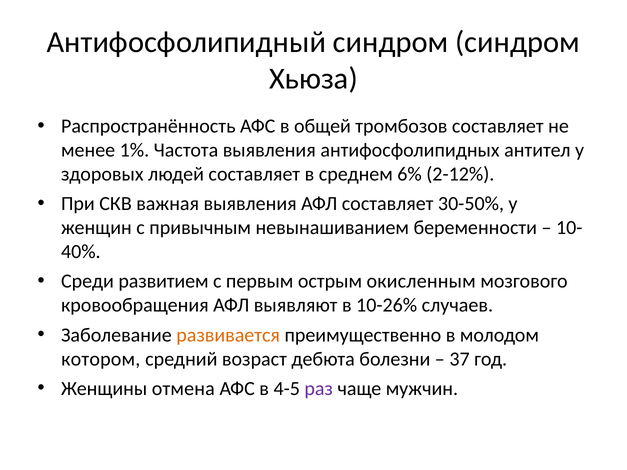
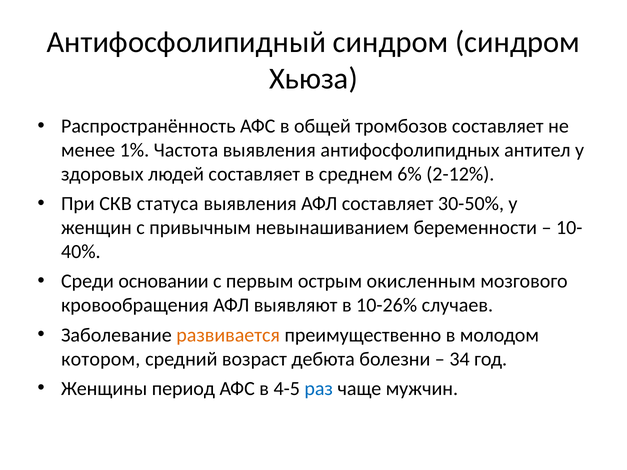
важная: важная -> статуса (168, 204)
развитием: развитием -> основании (164, 281)
37: 37 -> 34 (460, 359)
отмена: отмена -> период (183, 389)
раз colour: purple -> blue (319, 389)
